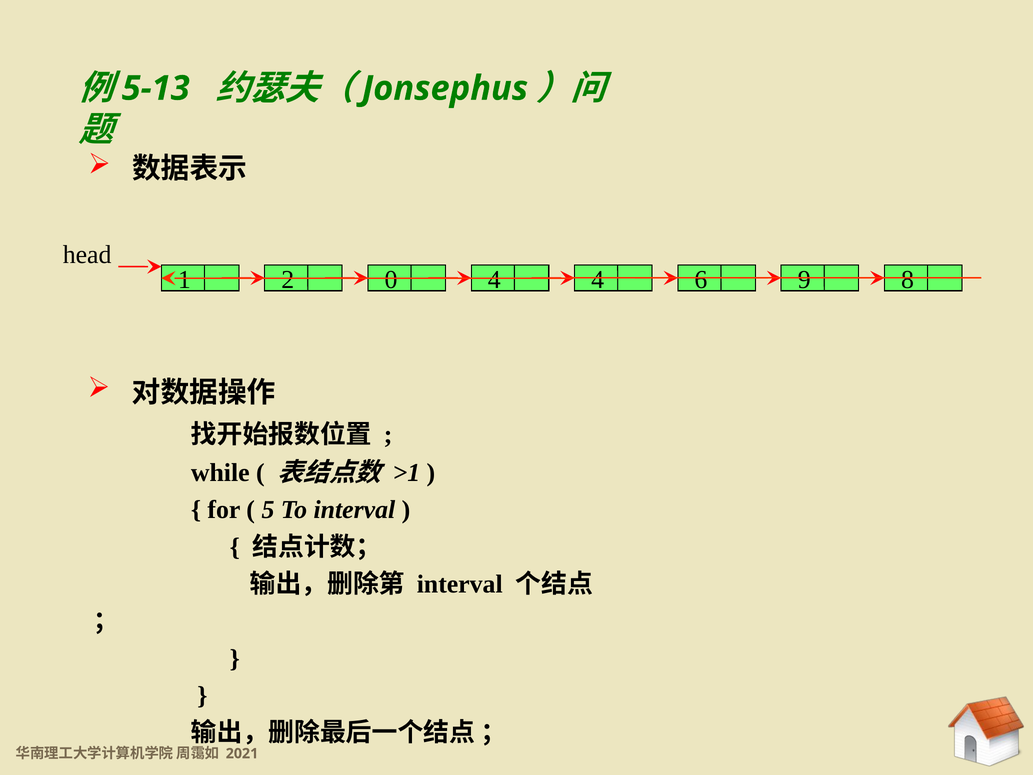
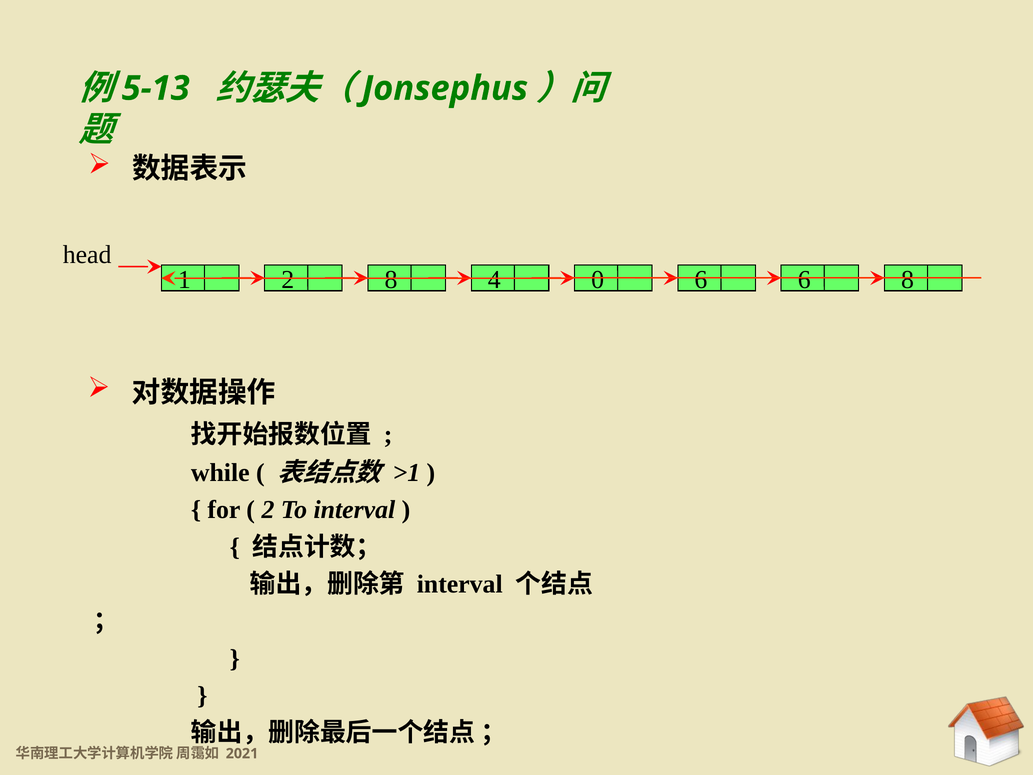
2 0: 0 -> 8 (391, 280)
4 4: 4 -> 0 (598, 280)
6 9: 9 -> 6 (804, 280)
5: 5 -> 2 (268, 510)
